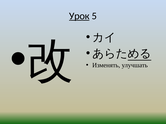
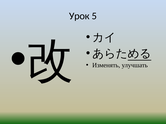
Урок underline: present -> none (79, 16)
